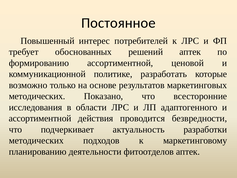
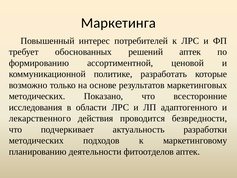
Постоянное: Постоянное -> Маркетинга (118, 23)
ассортиментной: ассортиментной -> лекарственного (40, 118)
